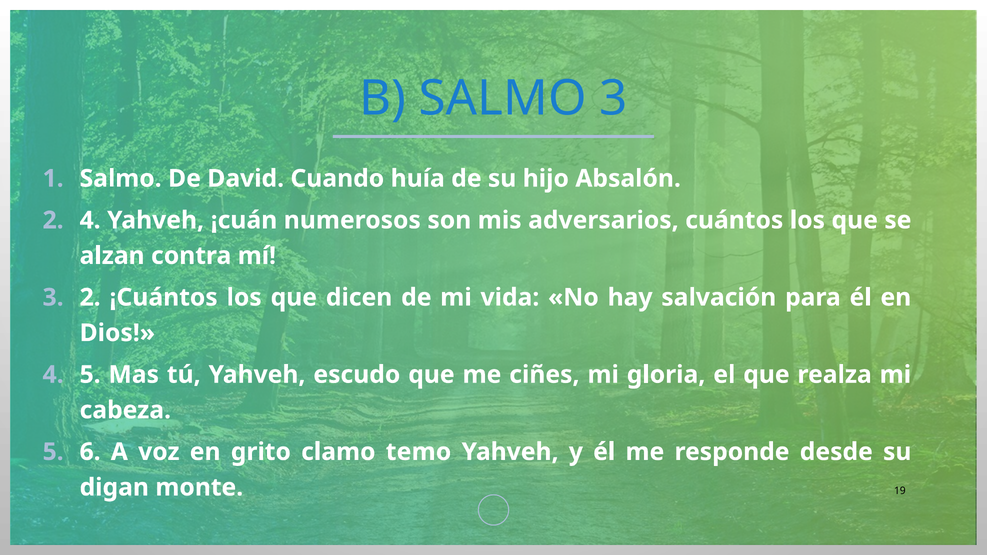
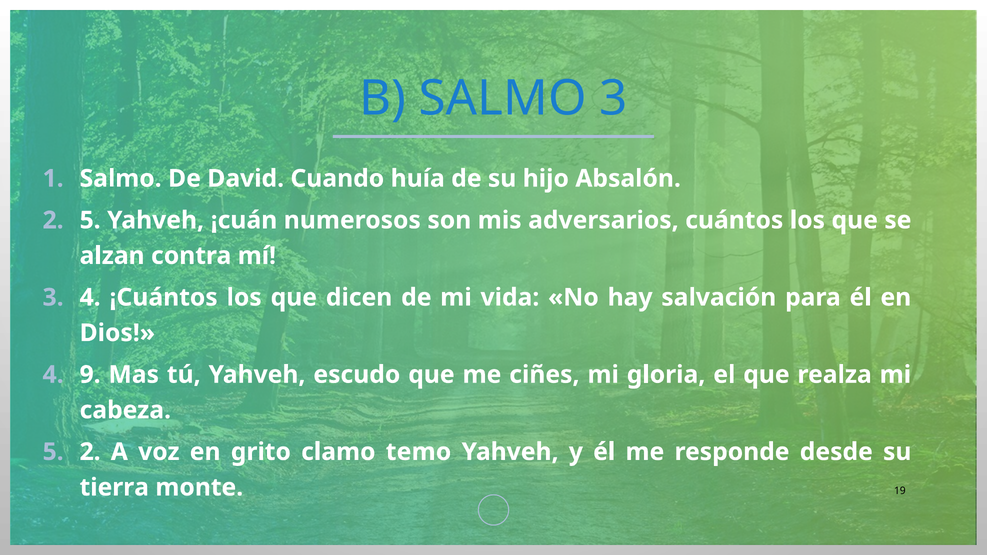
2 4: 4 -> 5 (90, 220)
3 2: 2 -> 4 (90, 298)
4 5: 5 -> 9 (90, 375)
5 6: 6 -> 2 (90, 452)
digan: digan -> tierra (114, 488)
